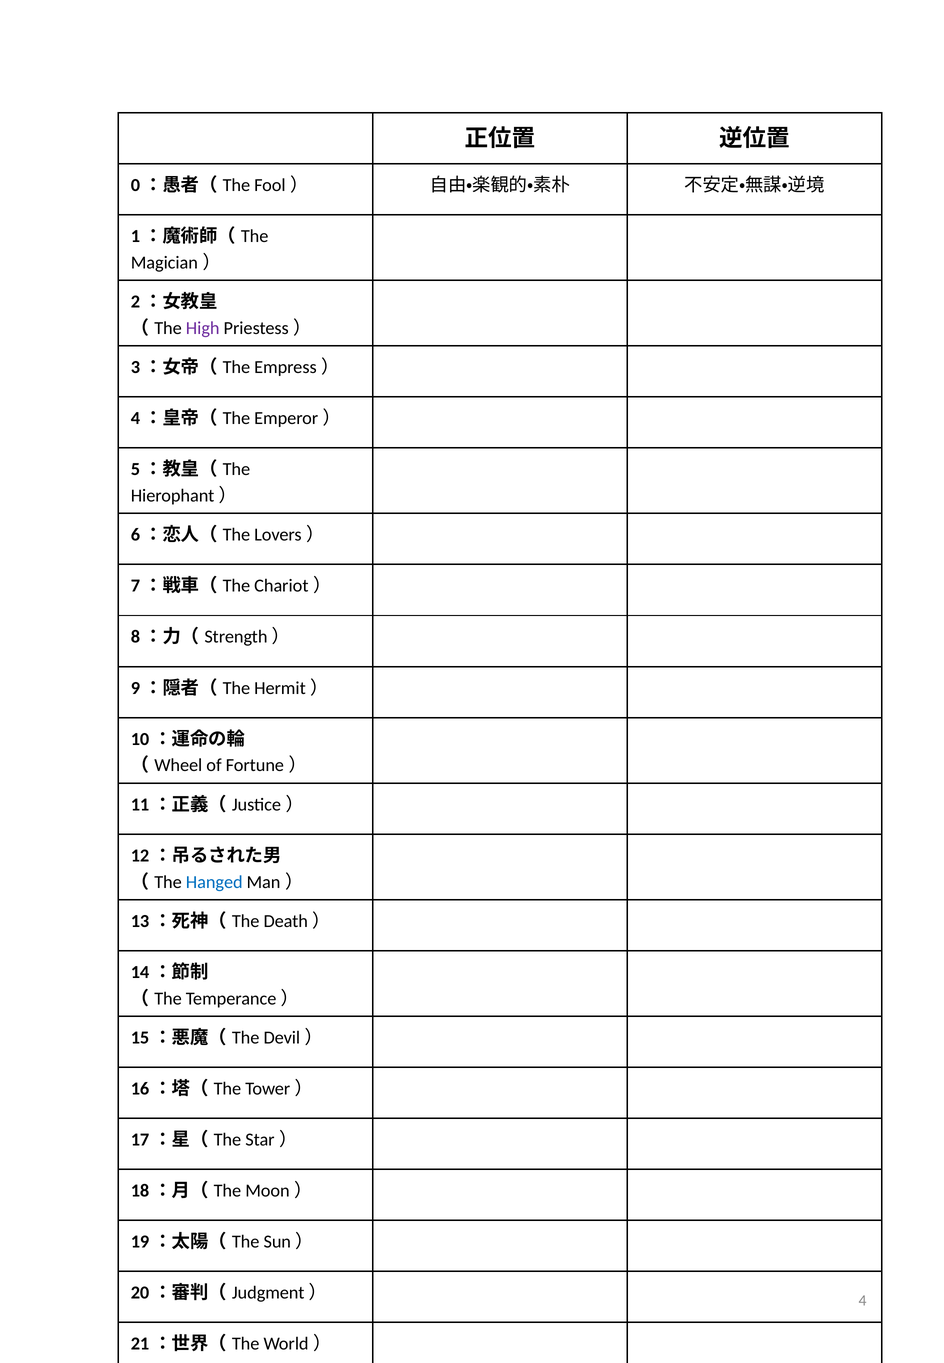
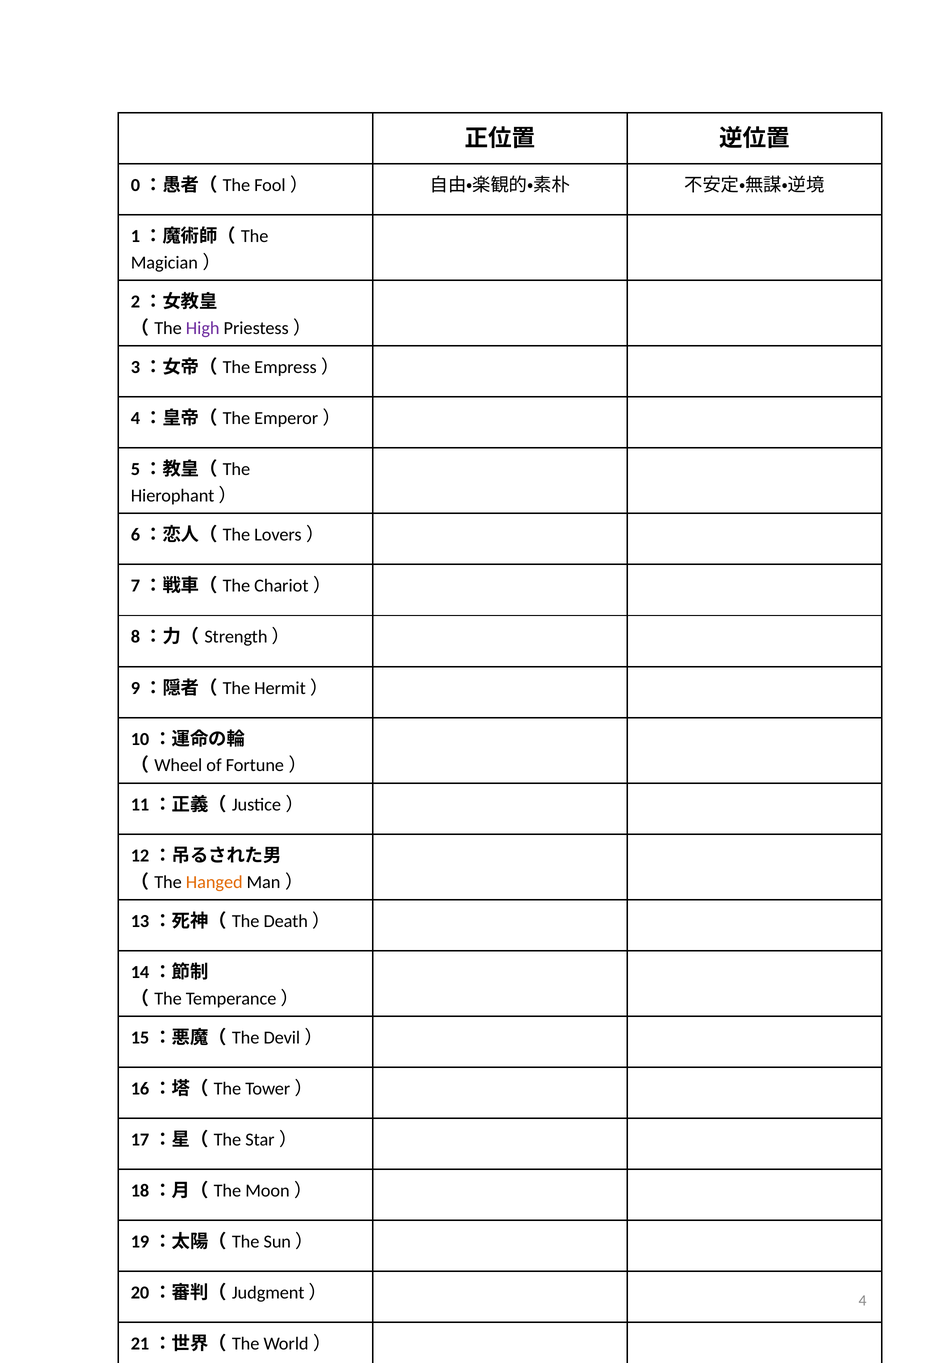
Hanged colour: blue -> orange (214, 882)
